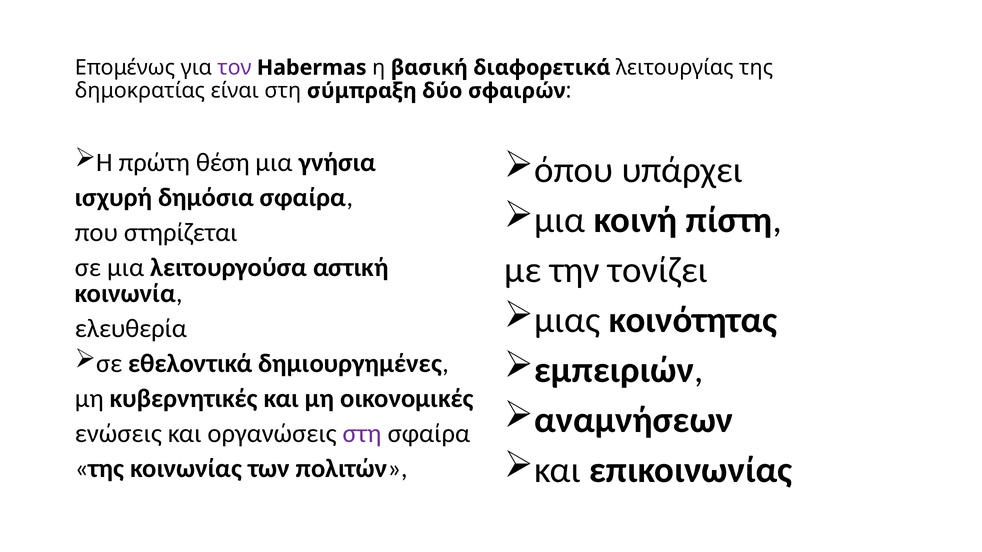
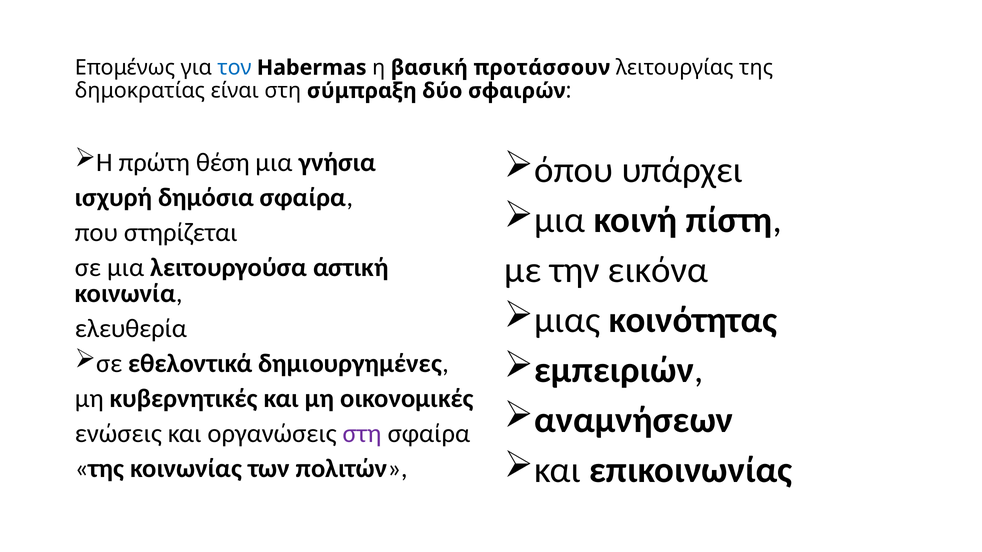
τον colour: purple -> blue (234, 68)
διαφορετικά: διαφορετικά -> προτάσσουν (542, 68)
τονίζει: τονίζει -> εικόνα (658, 270)
